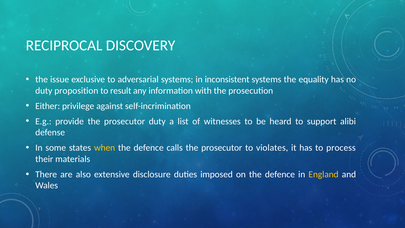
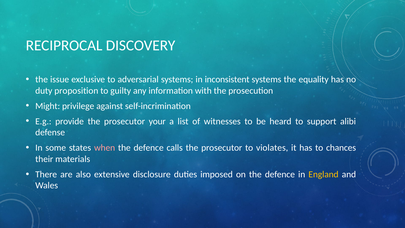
result: result -> guilty (121, 91)
Either: Either -> Might (48, 106)
prosecutor duty: duty -> your (157, 121)
when colour: yellow -> pink (105, 148)
process: process -> chances (341, 148)
